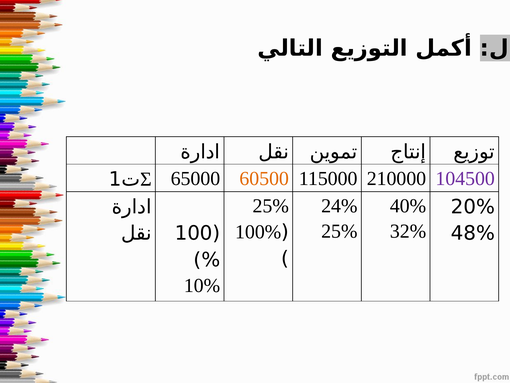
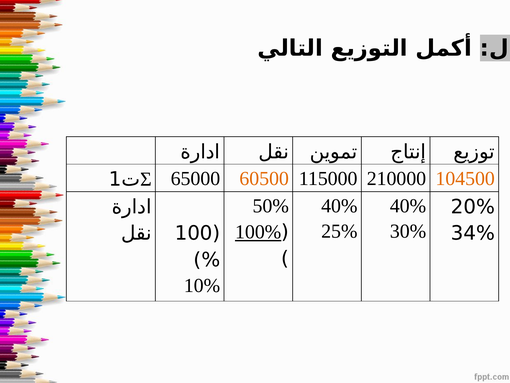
104500 colour: purple -> orange (465, 178)
25%: 25% -> 50% (271, 206)
24%: 24% -> 40% (339, 206)
32%: 32% -> 30% (408, 231)
100% underline: none -> present (258, 232)
48%: 48% -> 34% (473, 233)
